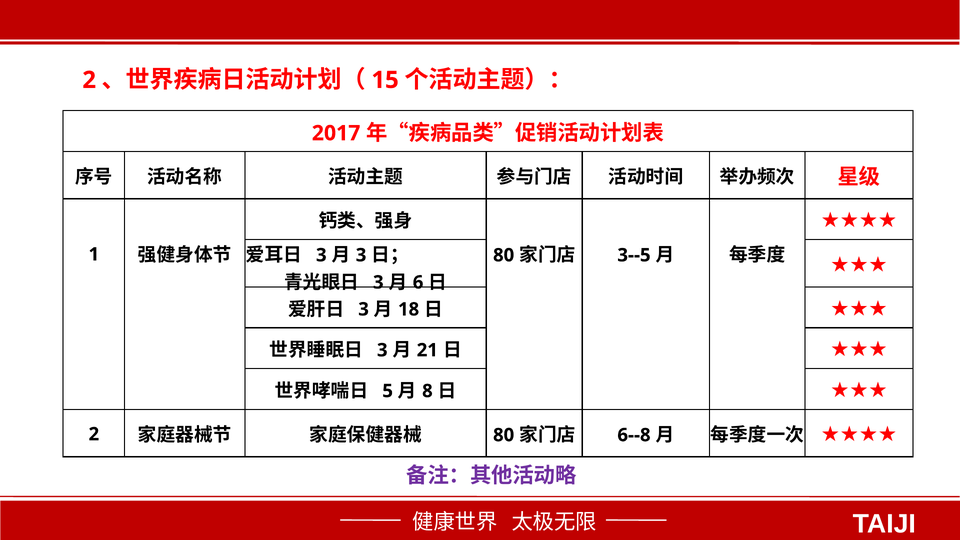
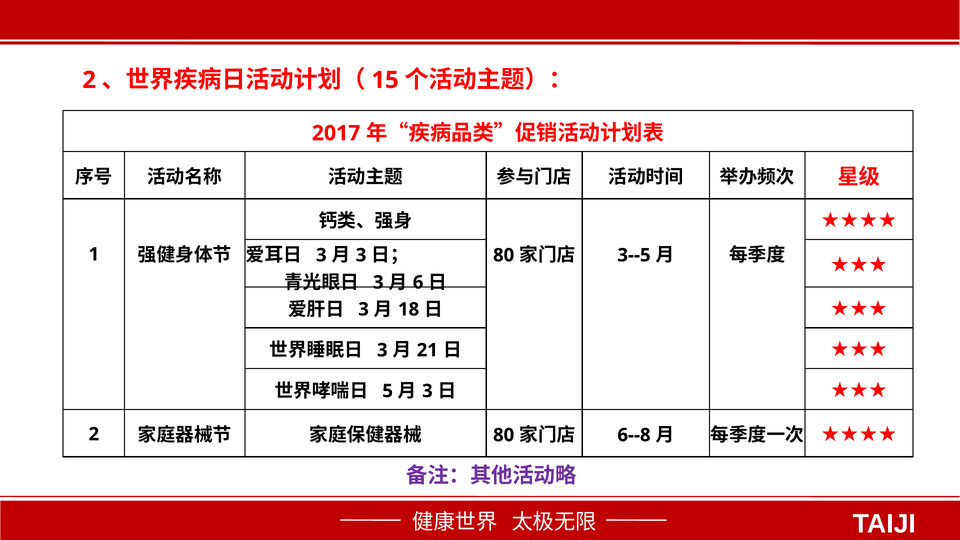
8: 8 -> 3 (427, 391)
